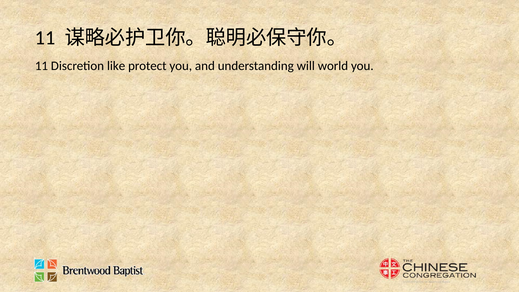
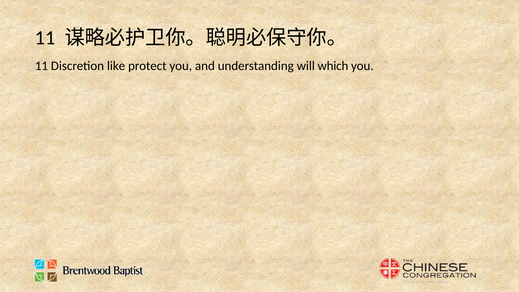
world: world -> which (333, 66)
